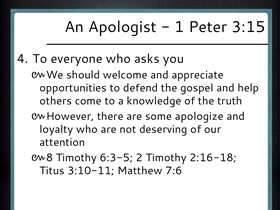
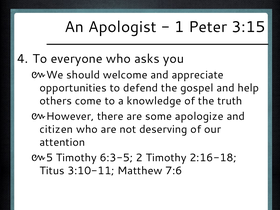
loyalty: loyalty -> citizen (56, 129)
8: 8 -> 5 (49, 158)
